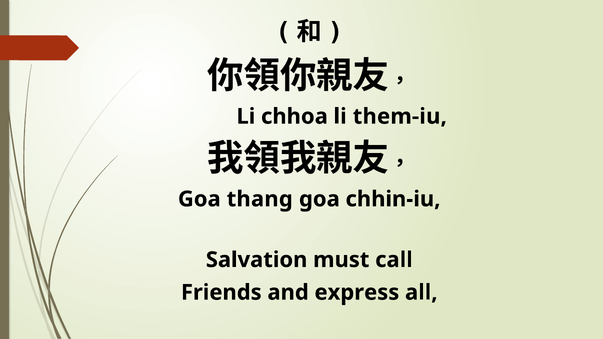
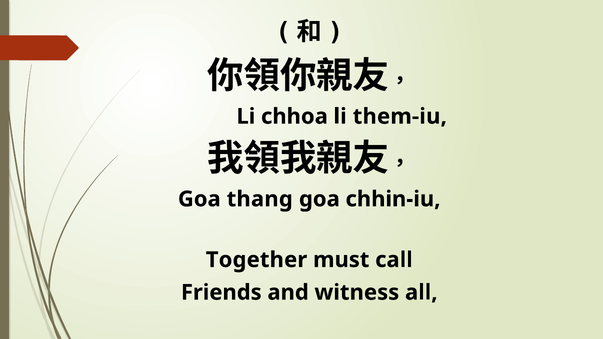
Salvation: Salvation -> Together (257, 260)
express: express -> witness (357, 293)
